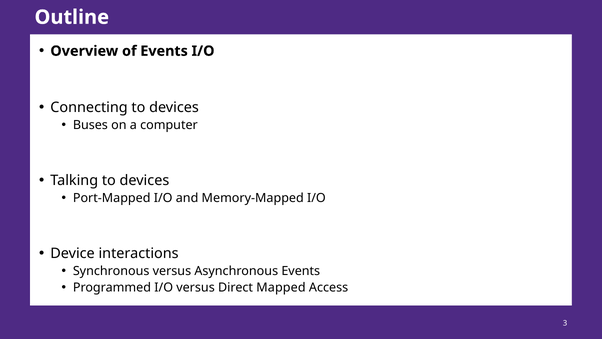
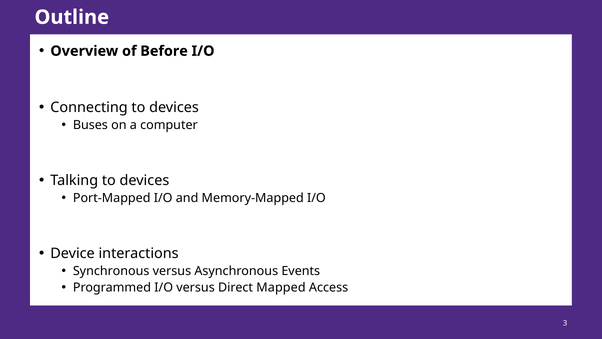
of Events: Events -> Before (164, 51)
